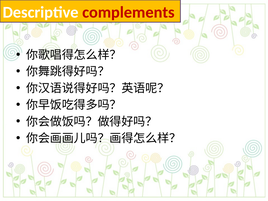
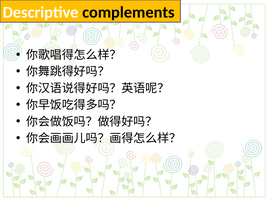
complements colour: red -> black (128, 12)
